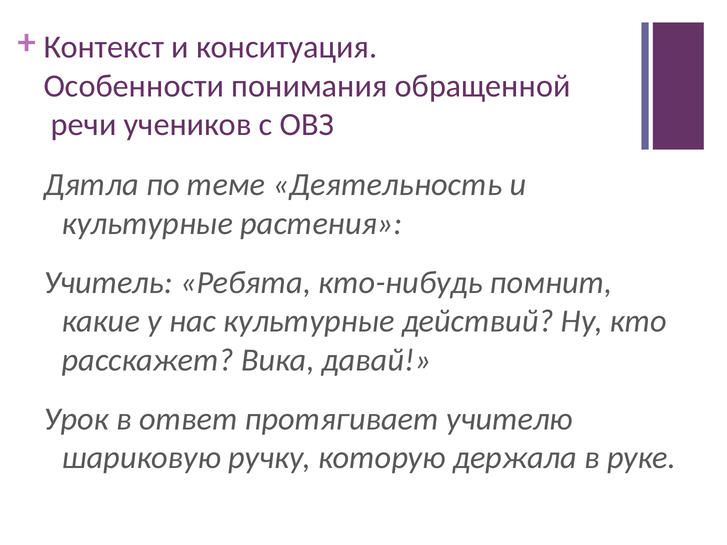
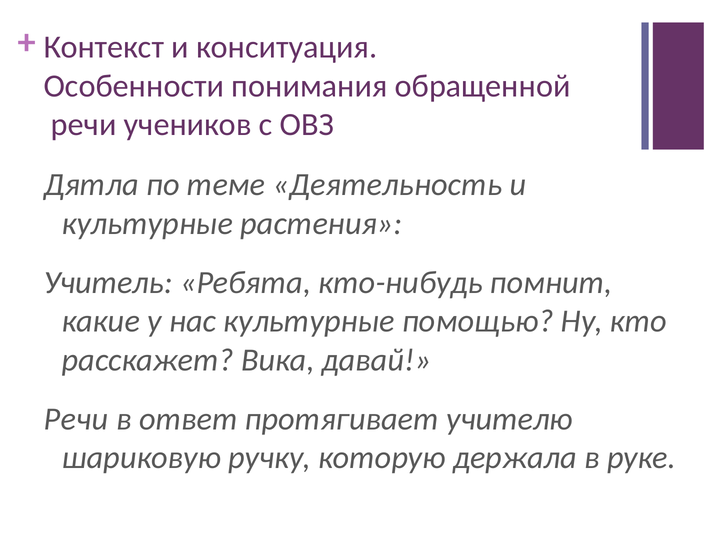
действий: действий -> помощью (478, 321)
Урок: Урок -> Речи (76, 419)
